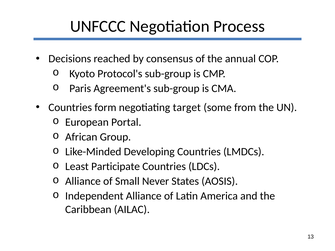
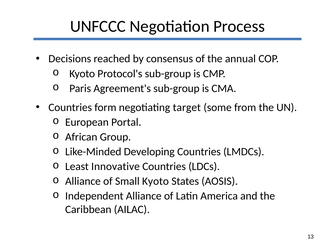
Participate: Participate -> Innovative (115, 167)
Small Never: Never -> Kyoto (155, 181)
